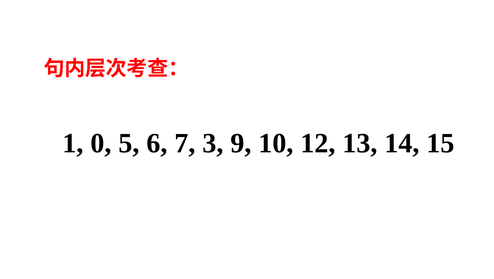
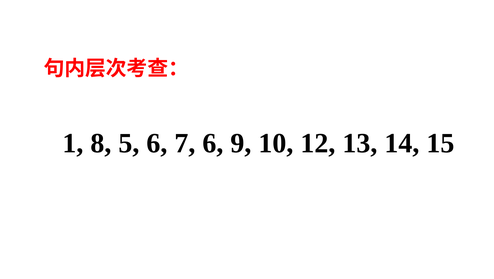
0: 0 -> 8 (101, 143)
7 3: 3 -> 6 (213, 143)
